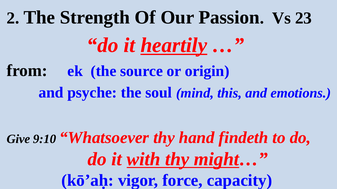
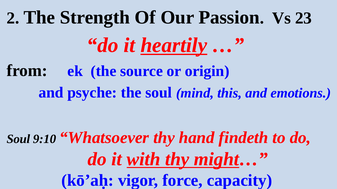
Give: Give -> Soul (18, 139)
